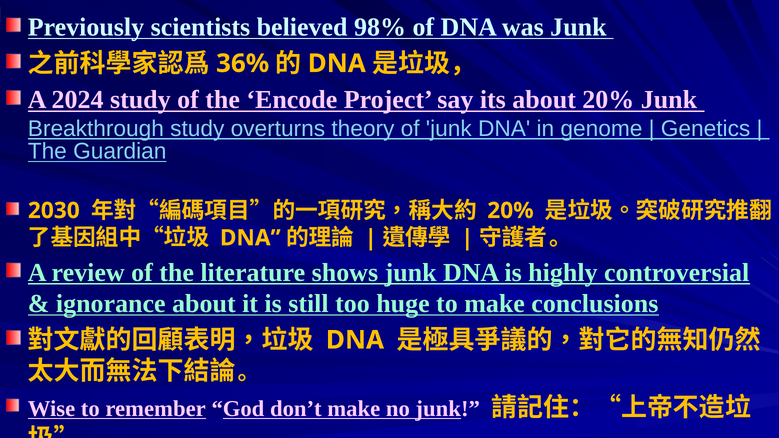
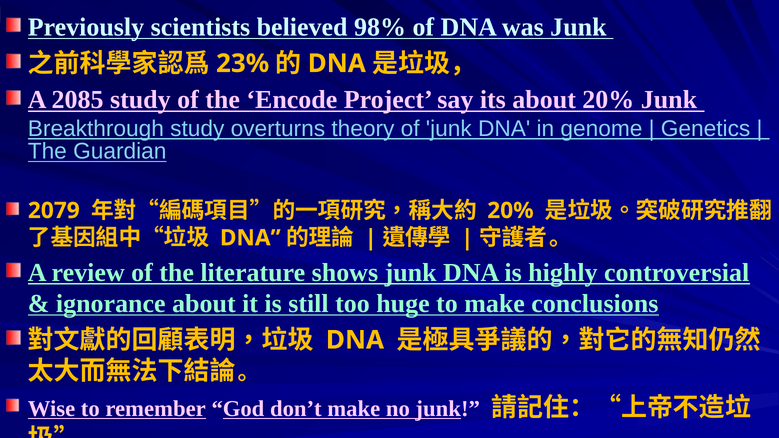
36%: 36% -> 23% (243, 63)
2024: 2024 -> 2085 (78, 100)
2030: 2030 -> 2079 (54, 211)
